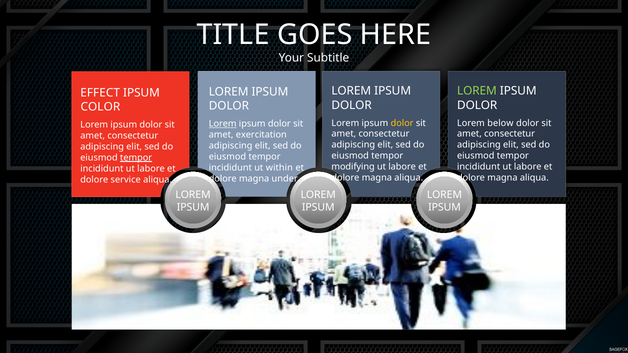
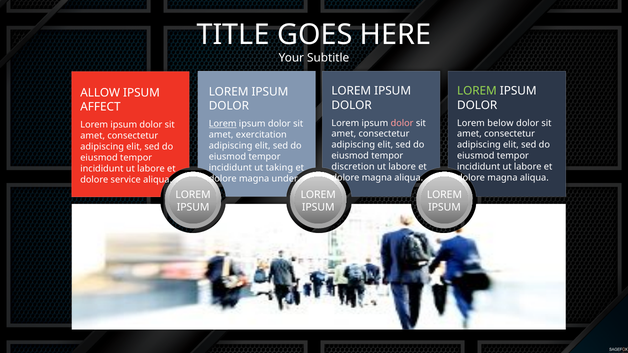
EFFECT: EFFECT -> ALLOW (100, 93)
COLOR: COLOR -> AFFECT (100, 107)
dolor colour: yellow -> pink (402, 123)
tempor underline: present -> none (136, 158)
modifying: modifying -> discretion (353, 167)
within: within -> taking (279, 168)
